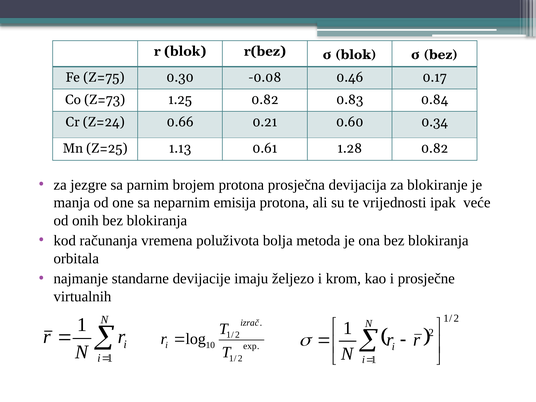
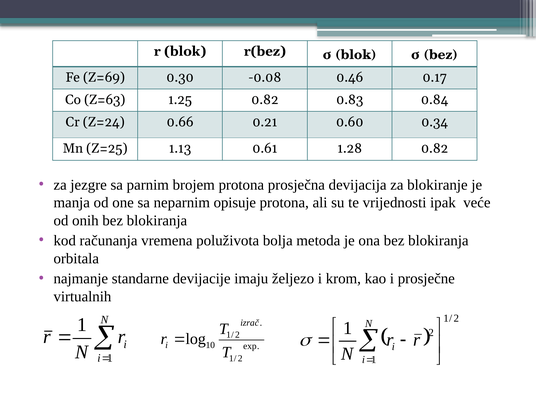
Z=75: Z=75 -> Z=69 (104, 77)
Z=73: Z=73 -> Z=63 (105, 100)
emisija: emisija -> opisuje (235, 203)
